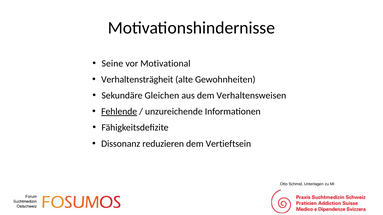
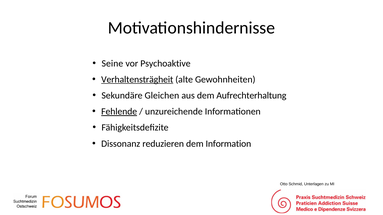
Motivational: Motivational -> Psychoaktive (165, 64)
Verhaltensträgheit underline: none -> present (137, 80)
Verhaltensweisen: Verhaltensweisen -> Aufrechterhaltung (251, 96)
Vertieftsein: Vertieftsein -> Information (228, 144)
